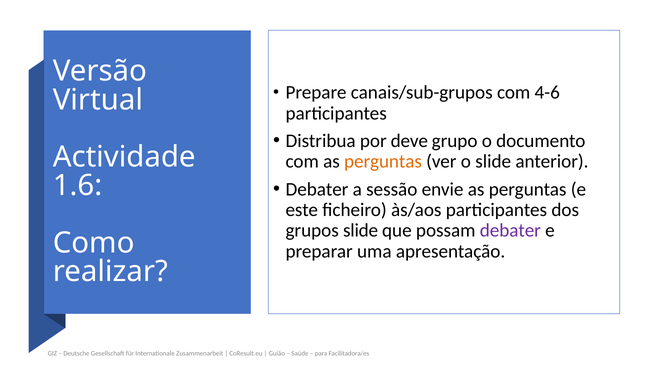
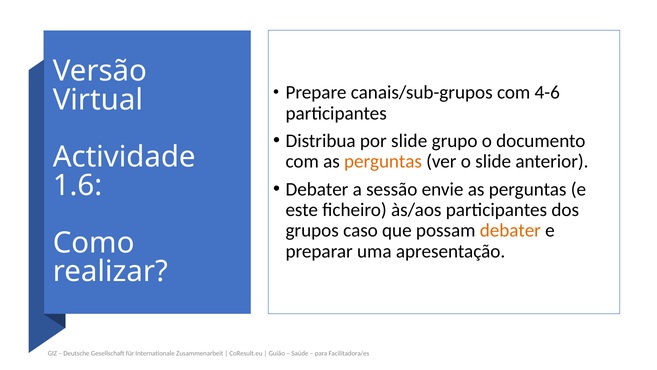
por deve: deve -> slide (409, 141)
grupos slide: slide -> caso (360, 230)
debater colour: purple -> orange (510, 230)
